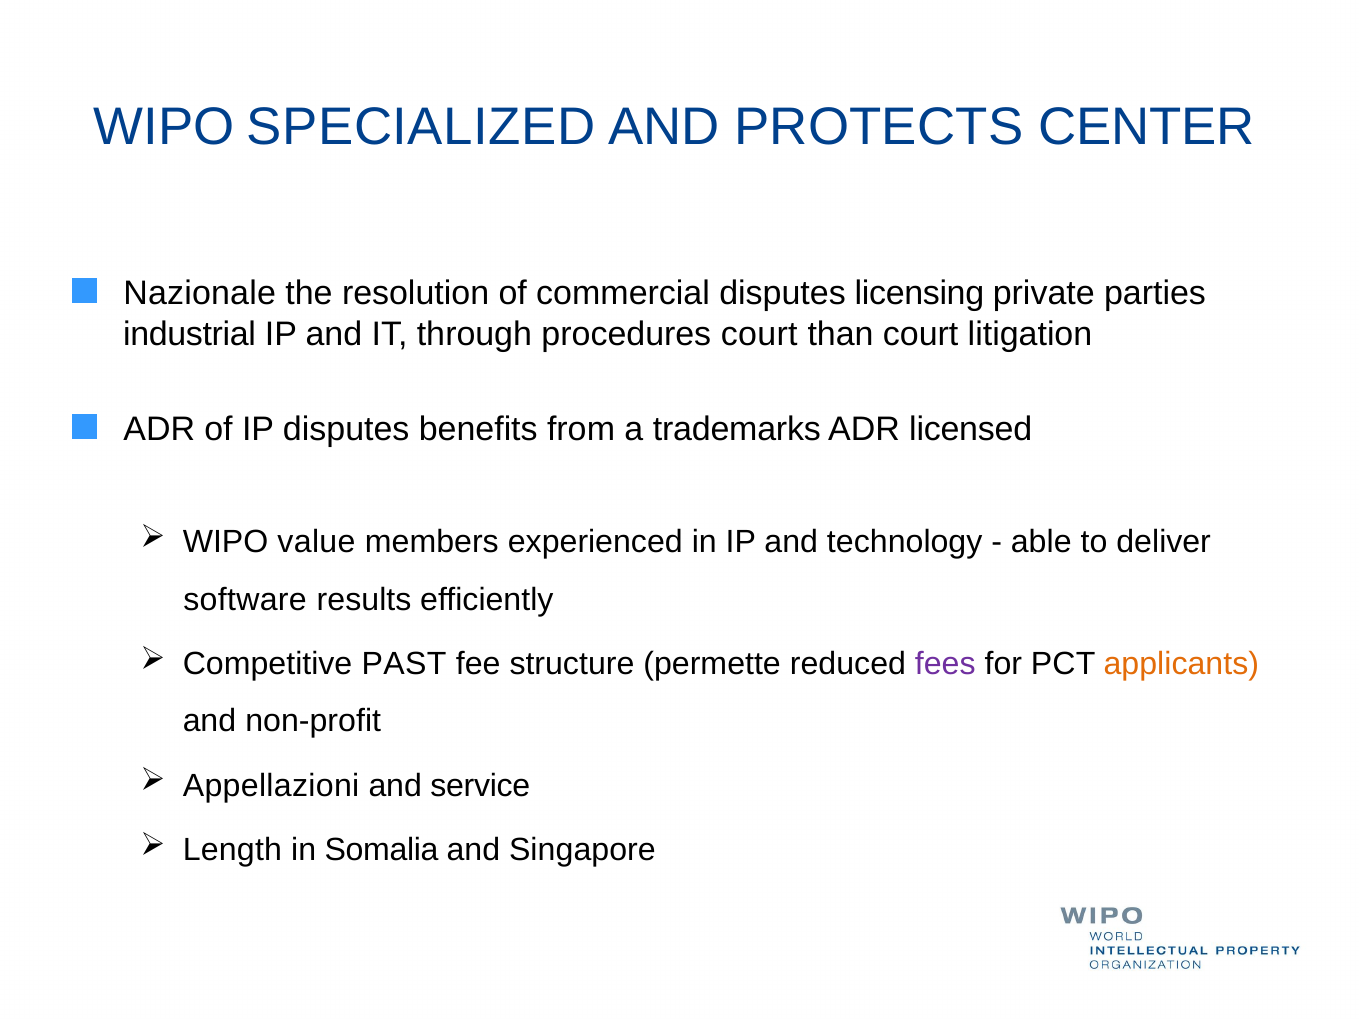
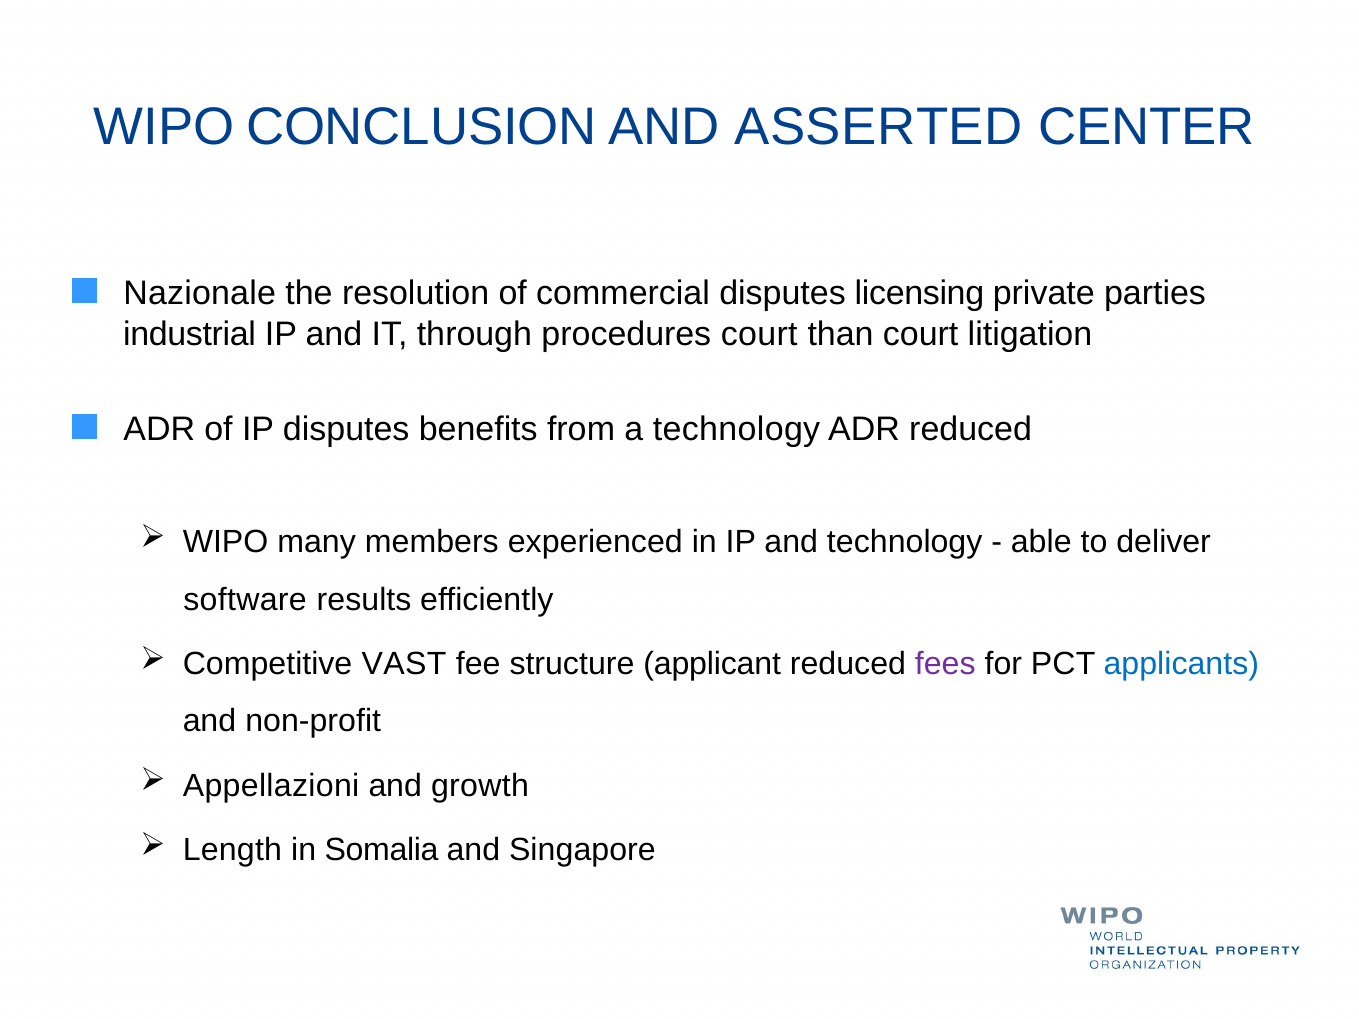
SPECIALIZED: SPECIALIZED -> CONCLUSION (421, 127)
PROTECTS: PROTECTS -> ASSERTED (879, 127)
a trademarks: trademarks -> technology (737, 429)
ADR licensed: licensed -> reduced (971, 429)
value: value -> many (317, 542)
PAST: PAST -> VAST (404, 664)
permette: permette -> applicant (712, 664)
applicants colour: orange -> blue (1181, 664)
service: service -> growth (480, 786)
